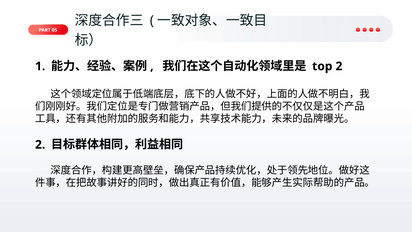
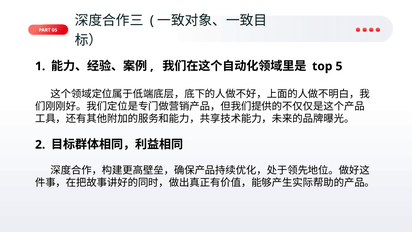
top 2: 2 -> 5 (339, 66)
